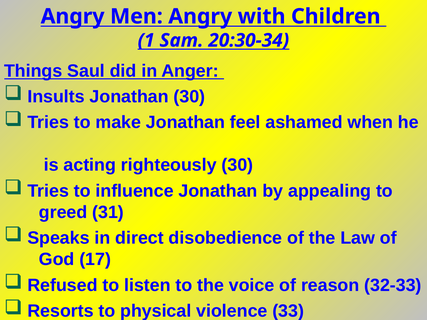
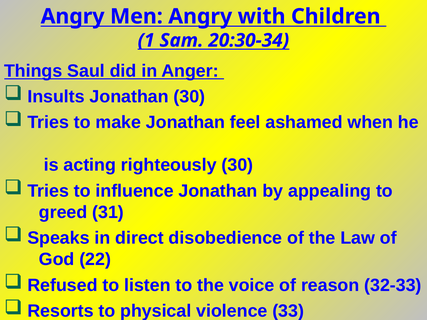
17: 17 -> 22 (95, 260)
